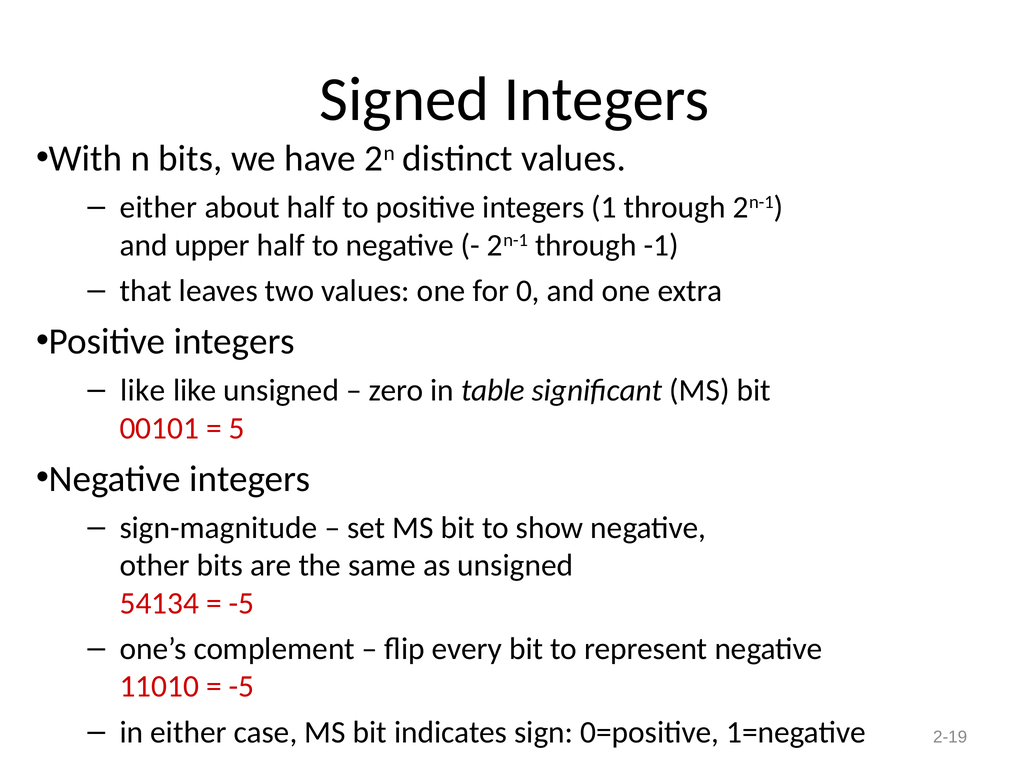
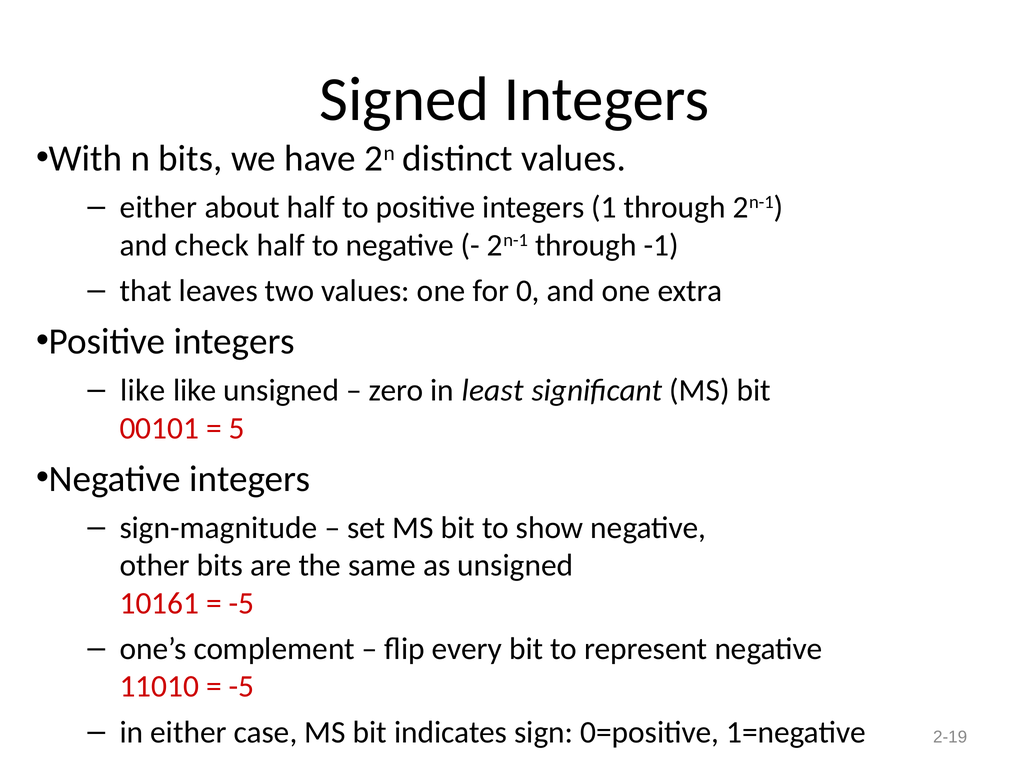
upper: upper -> check (212, 245)
table: table -> least (493, 390)
54134: 54134 -> 10161 (159, 603)
